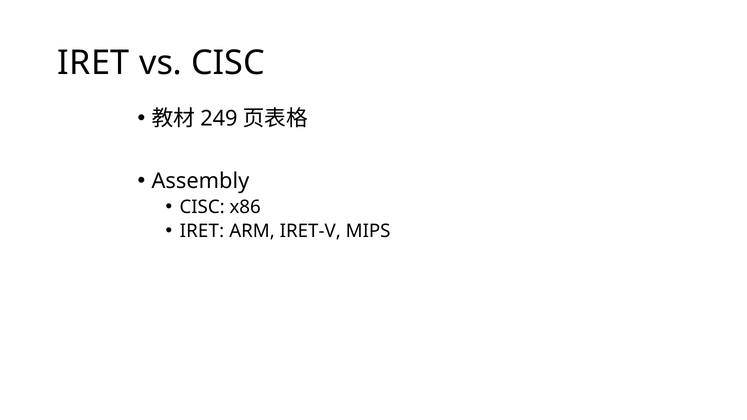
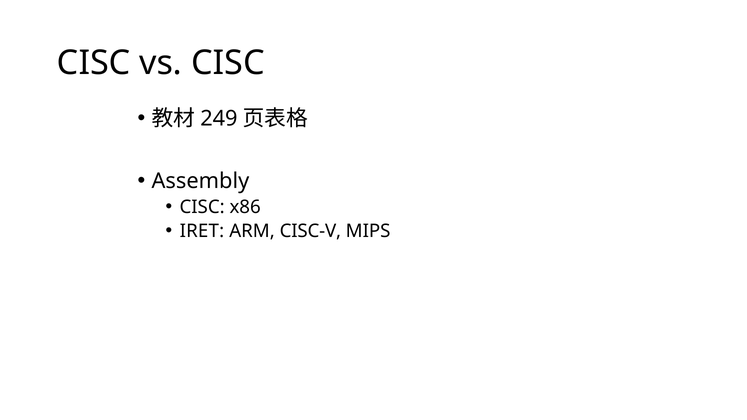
IRET: IRET -> CISC (94, 63)
IRET-V: IRET-V -> CISC-V (310, 231)
